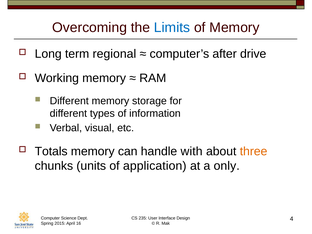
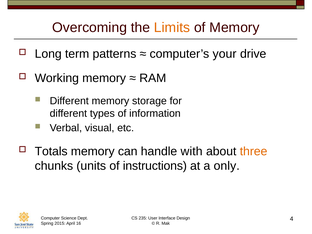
Limits colour: blue -> orange (172, 27)
regional: regional -> patterns (114, 54)
after: after -> your (225, 54)
application: application -> instructions (155, 166)
